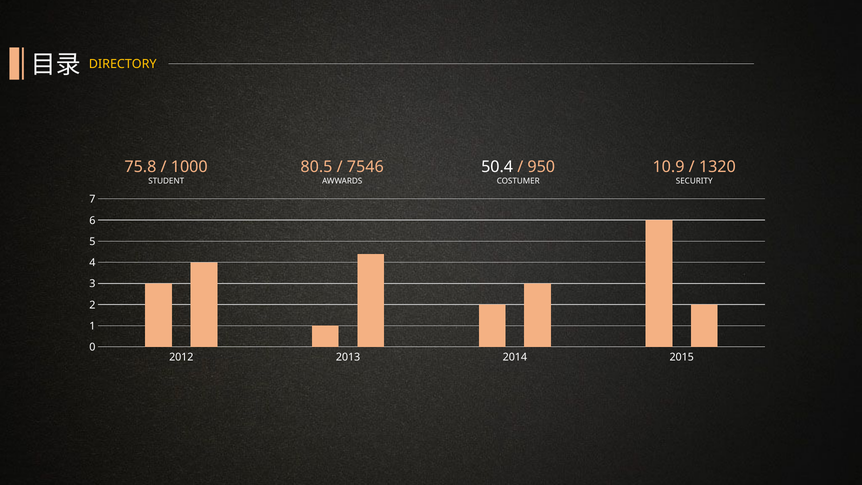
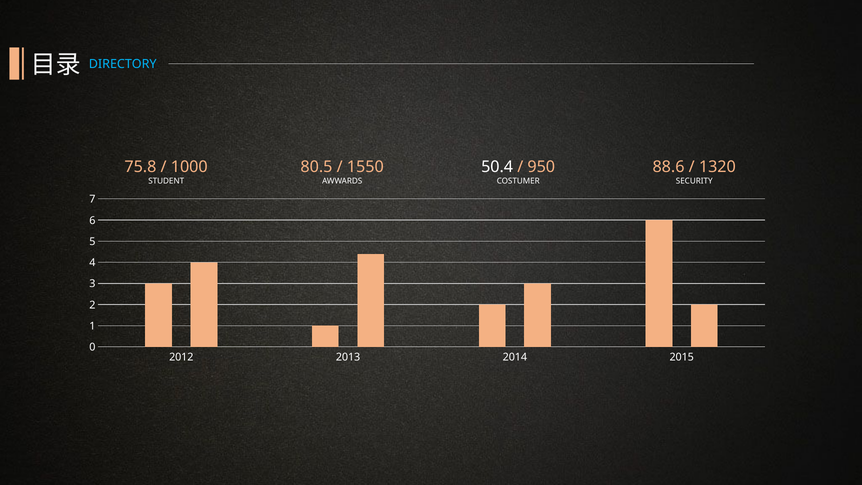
DIRECTORY colour: yellow -> light blue (123, 64)
7546: 7546 -> 1550 (365, 167)
10.9: 10.9 -> 88.6 (669, 167)
